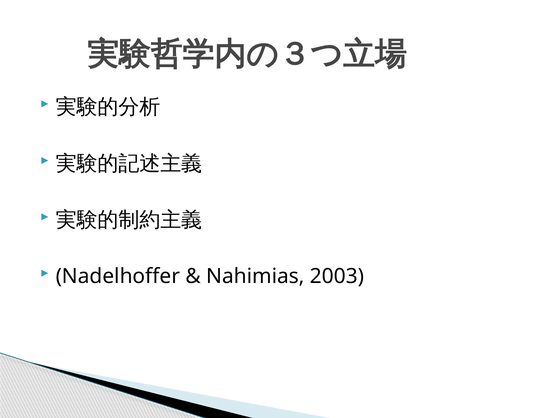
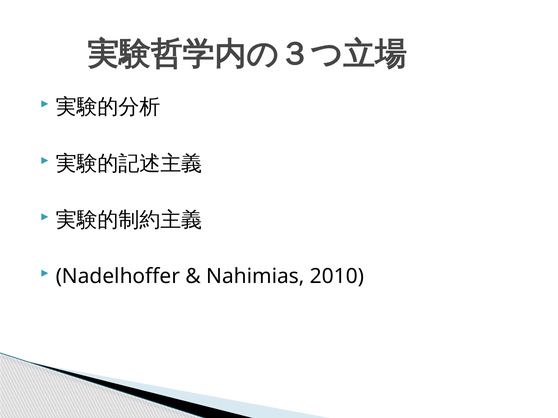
2003: 2003 -> 2010 (337, 277)
